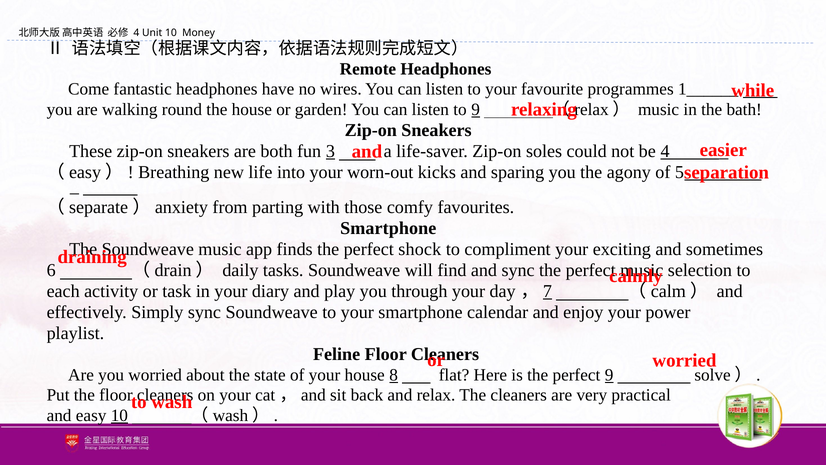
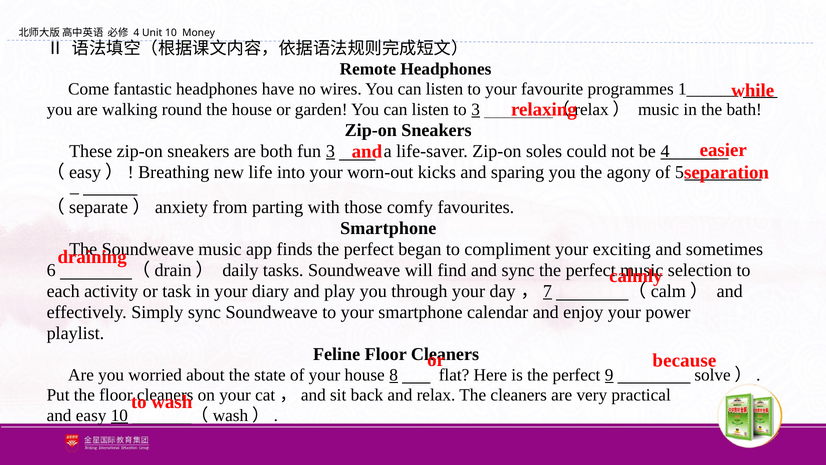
to 9: 9 -> 3 (476, 109)
shock: shock -> began (420, 249)
worried: worried -> because (684, 360)
